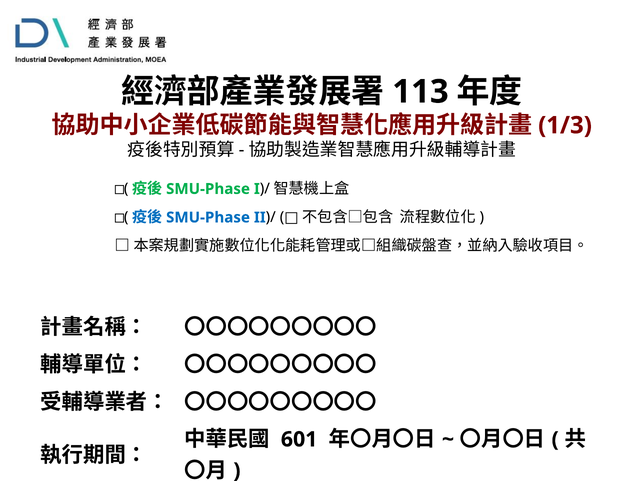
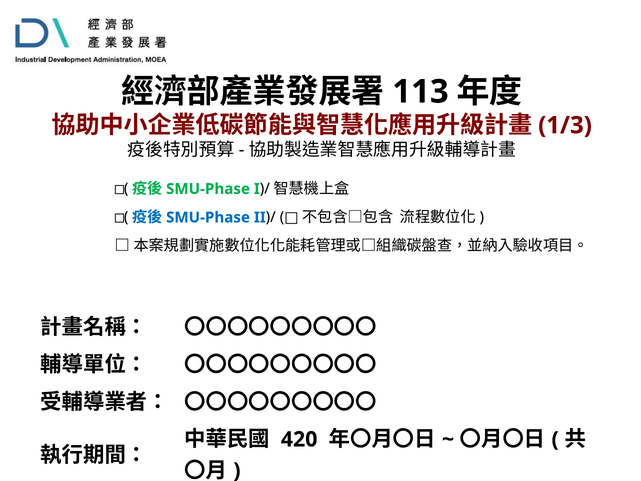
601: 601 -> 420 (299, 439)
